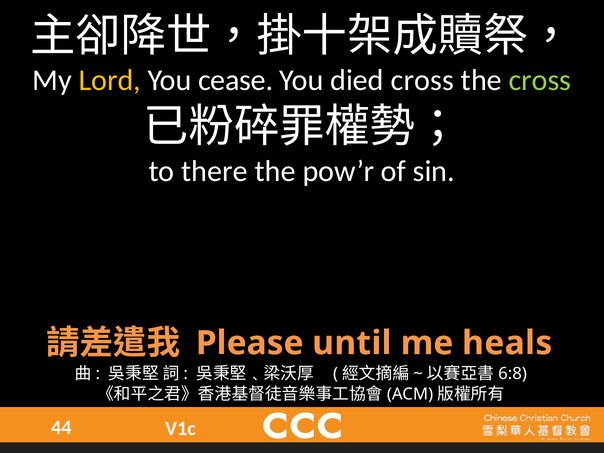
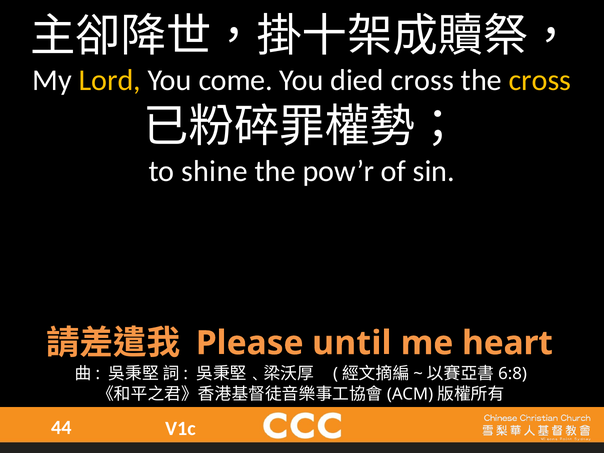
cease: cease -> come (236, 80)
cross colour: light green -> yellow (540, 80)
there: there -> shine (214, 171)
heals: heals -> heart (507, 343)
